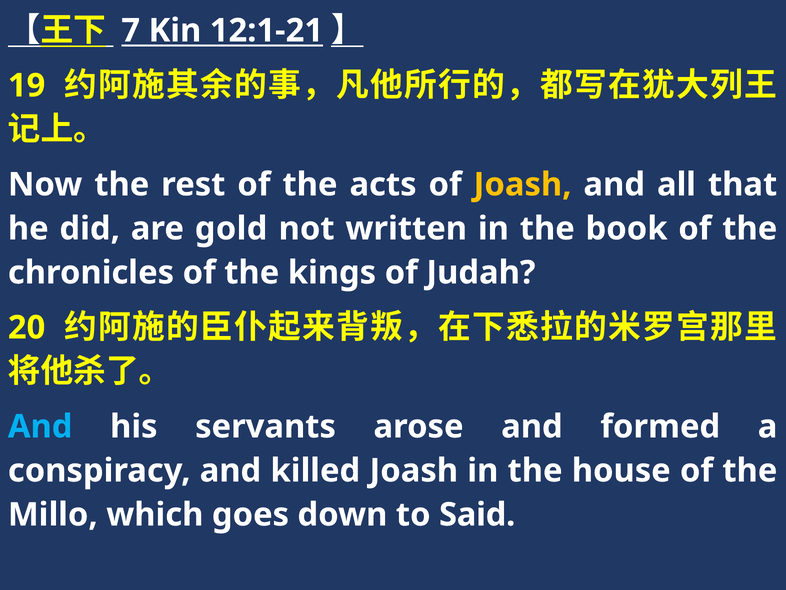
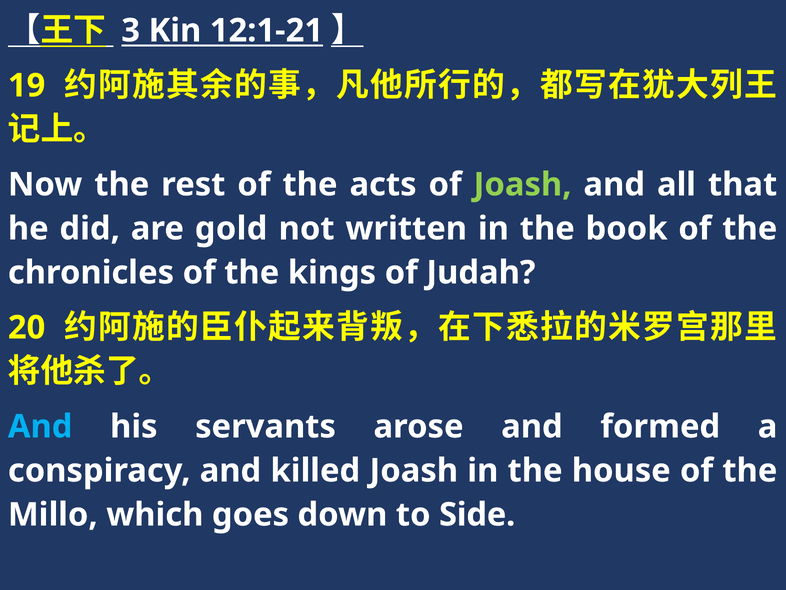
7: 7 -> 3 (131, 31)
Joash colour: yellow -> light green (523, 184)
Said: Said -> Side (477, 514)
